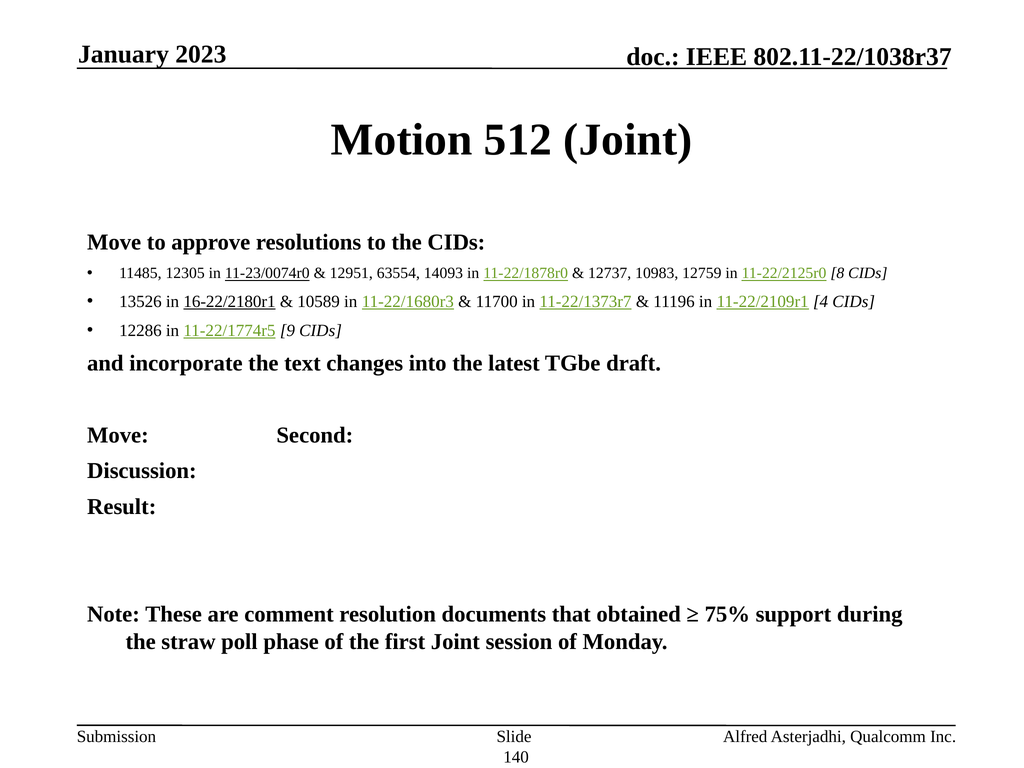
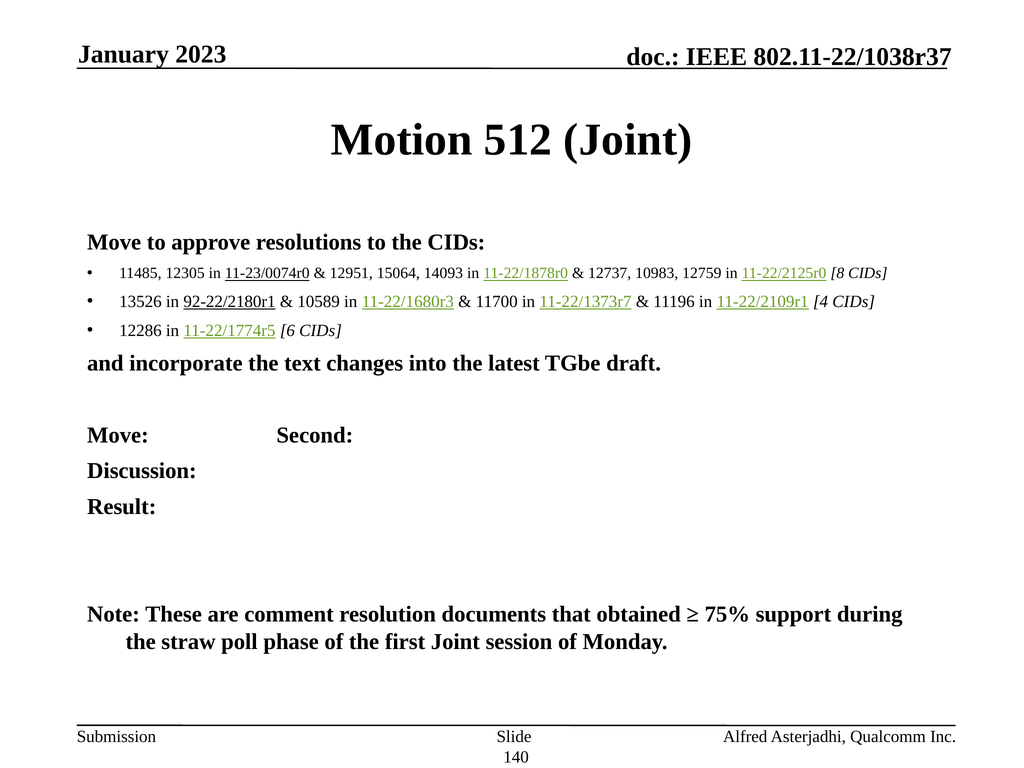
63554: 63554 -> 15064 (398, 273)
16-22/2180r1: 16-22/2180r1 -> 92-22/2180r1 (230, 302)
9: 9 -> 6 (287, 331)
